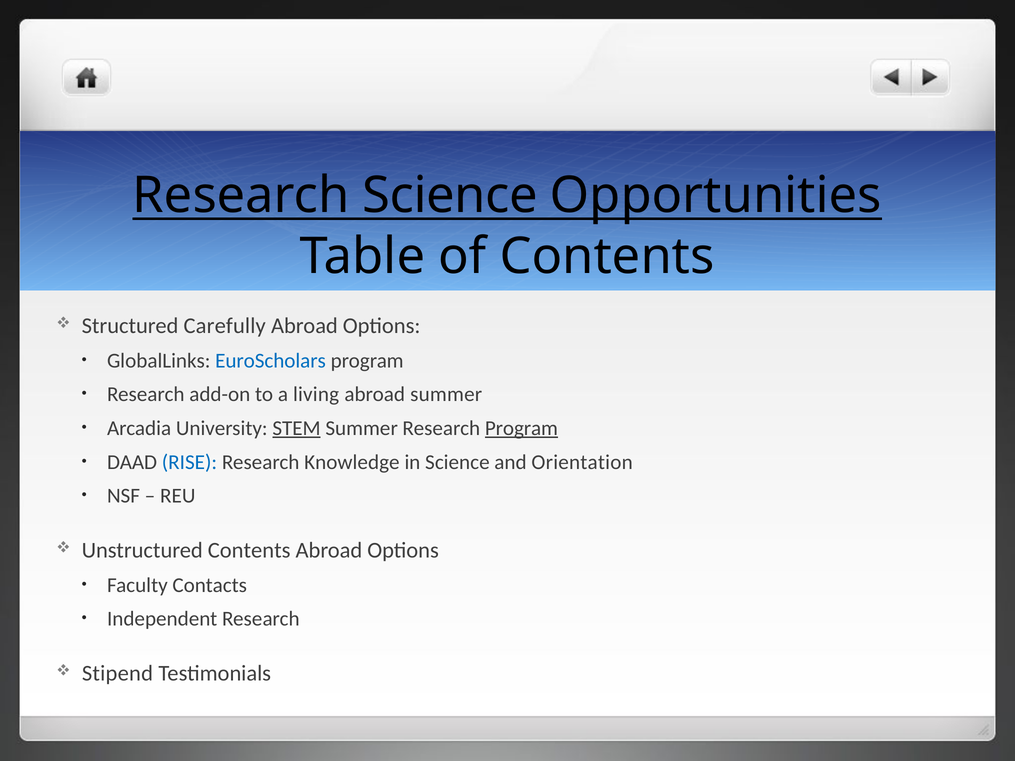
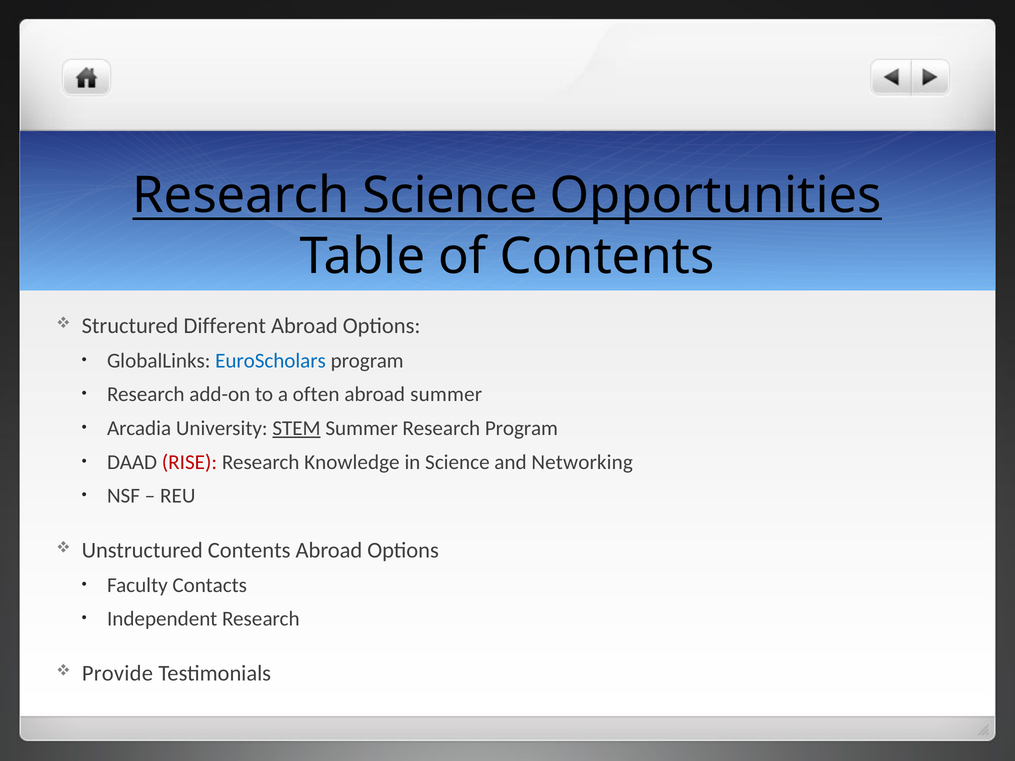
Carefully: Carefully -> Different (225, 326)
living: living -> often (316, 395)
Program underline: present -> none (521, 428)
RISE colour: blue -> red (189, 462)
Orientation: Orientation -> Networking (582, 462)
Stipend: Stipend -> Provide (117, 674)
